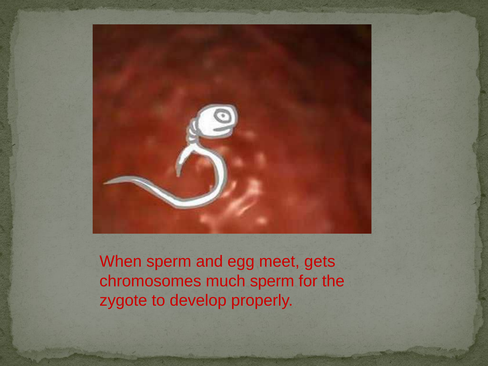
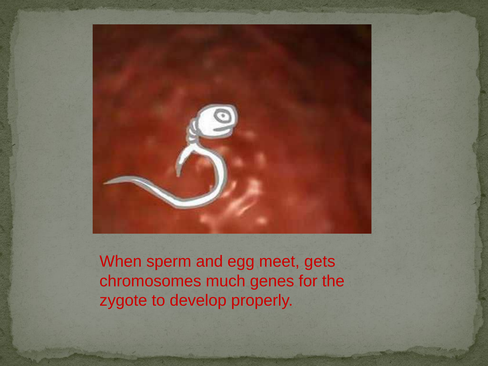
much sperm: sperm -> genes (272, 281)
